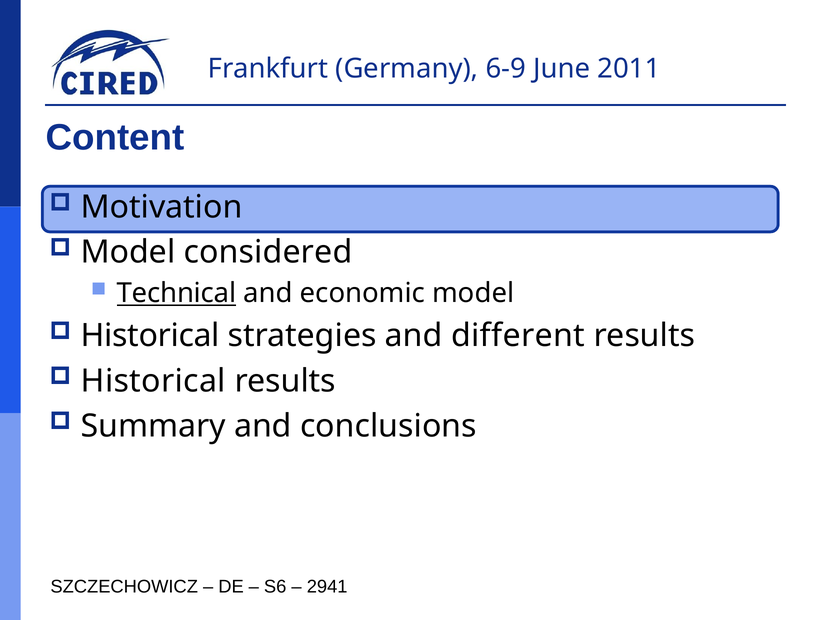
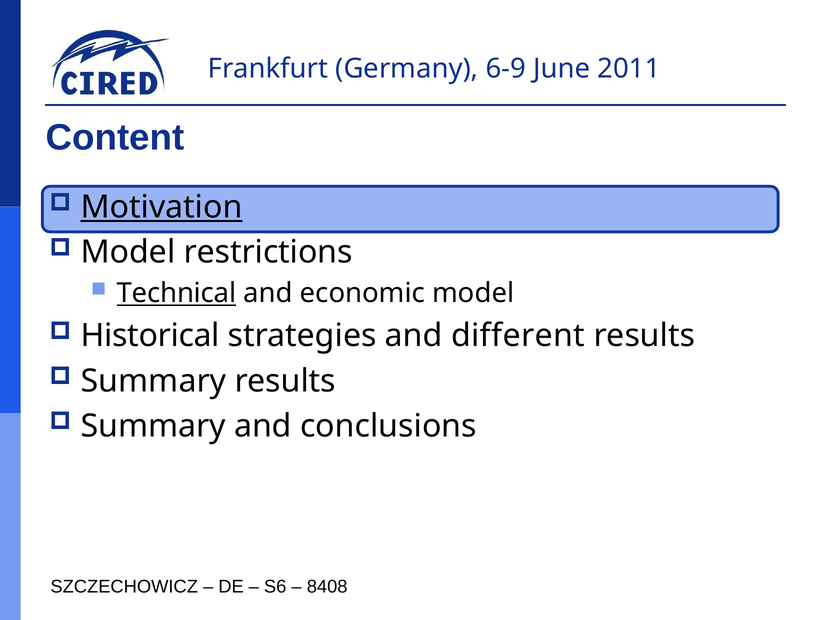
Motivation underline: none -> present (162, 207)
considered: considered -> restrictions (268, 252)
Historical: Historical -> Summary (153, 381)
2941: 2941 -> 8408 (327, 587)
